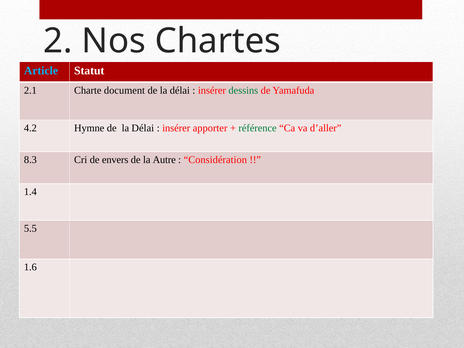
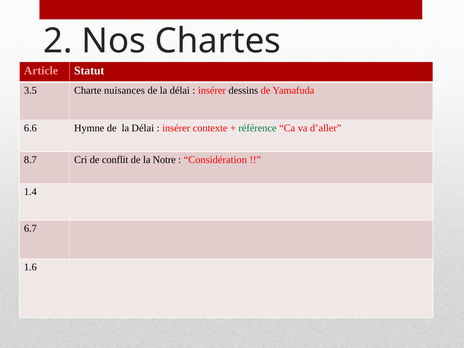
Article colour: light blue -> pink (41, 71)
2.1: 2.1 -> 3.5 (30, 90)
document: document -> nuisances (124, 90)
dessins colour: green -> black (243, 90)
4.2: 4.2 -> 6.6 (30, 128)
apporter: apporter -> contexte (210, 128)
8.3: 8.3 -> 8.7 (30, 160)
envers: envers -> conflit (115, 160)
Autre: Autre -> Notre (164, 160)
5.5: 5.5 -> 6.7 (30, 228)
